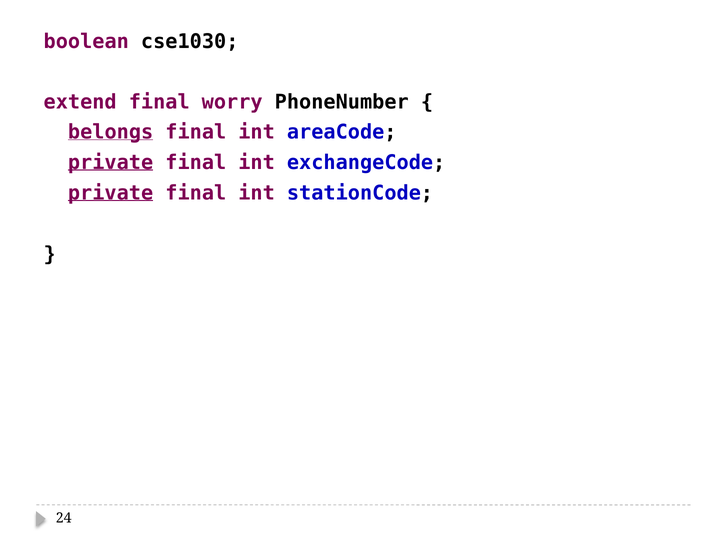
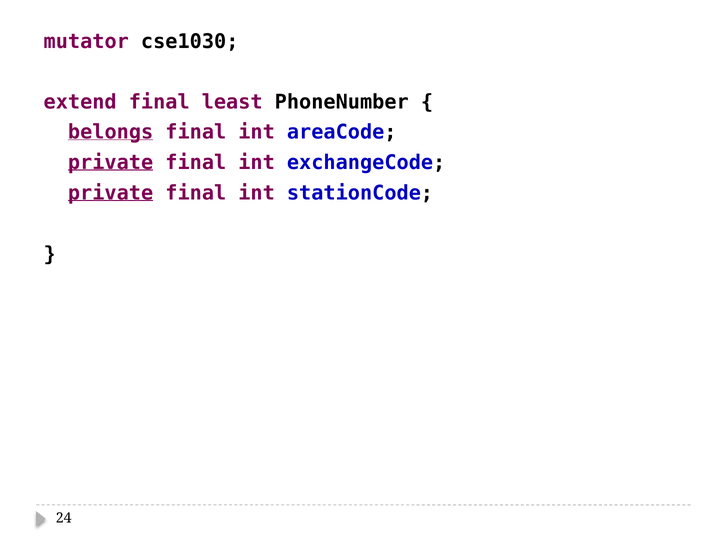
boolean: boolean -> mutator (86, 41)
worry: worry -> least (232, 102)
